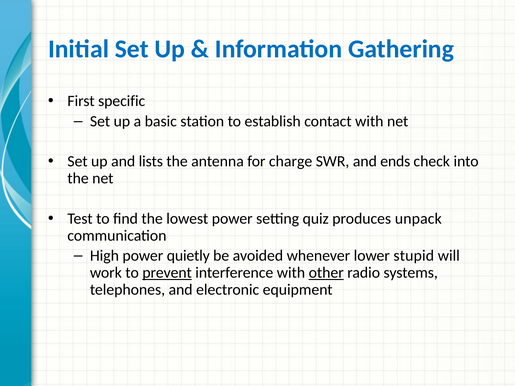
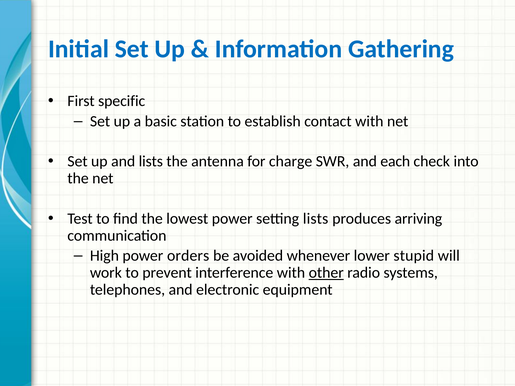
ends: ends -> each (395, 161)
setting quiz: quiz -> lists (316, 219)
unpack: unpack -> arriving (418, 219)
quietly: quietly -> orders (188, 256)
prevent underline: present -> none (167, 273)
